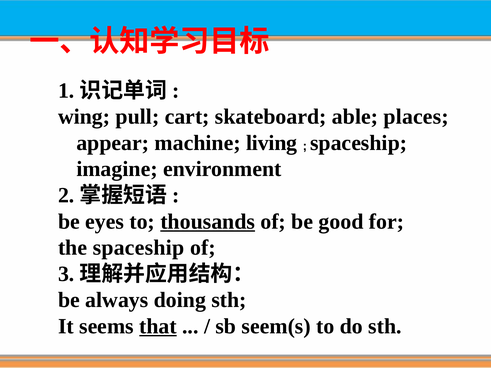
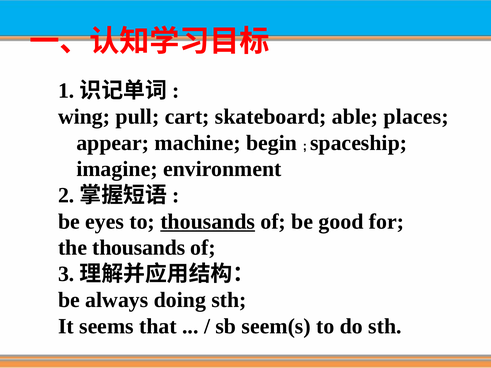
living: living -> begin (272, 143)
the spaceship: spaceship -> thousands (139, 248)
that underline: present -> none (158, 326)
